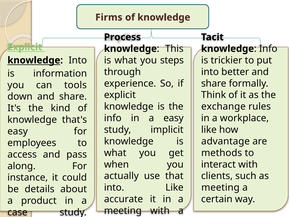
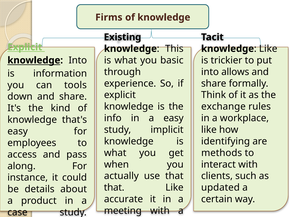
Process: Process -> Existing (123, 37)
Info: Info -> Like (268, 49)
steps: steps -> basic (172, 60)
better: better -> allows (235, 72)
advantage: advantage -> identifying (226, 141)
into: into -> that (114, 187)
meeting: meeting -> updated (220, 187)
